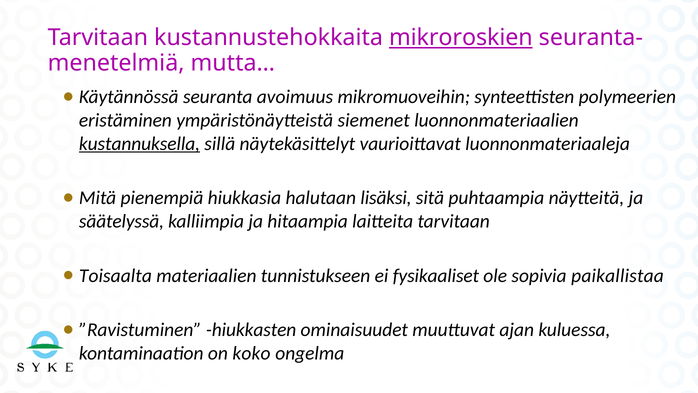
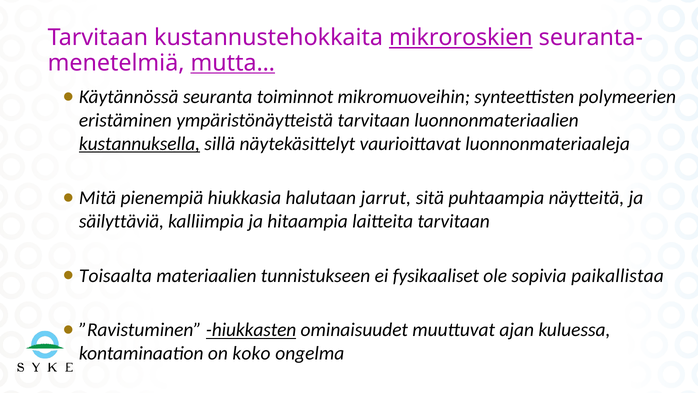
mutta… underline: none -> present (233, 63)
avoimuus: avoimuus -> toiminnot (295, 97)
ympäristönäytteistä siemenet: siemenet -> tarvitaan (374, 120)
lisäksi: lisäksi -> jarrut (386, 198)
säätelyssä: säätelyssä -> säilyttäviä (121, 221)
hiukkasten underline: none -> present (251, 330)
